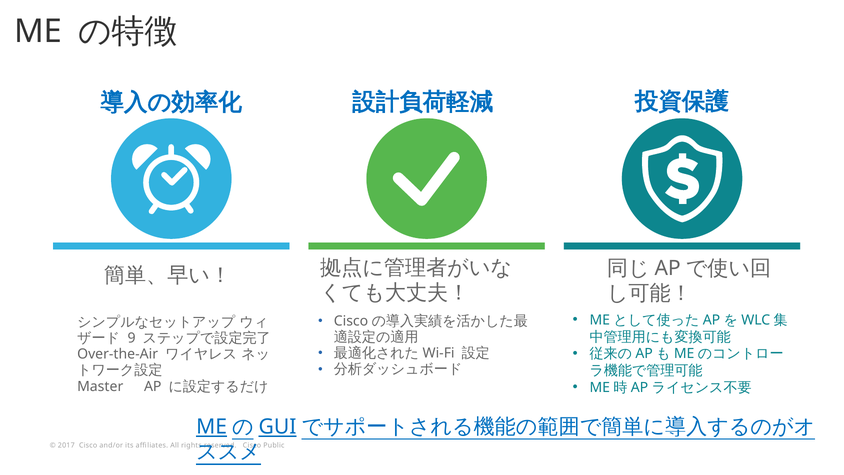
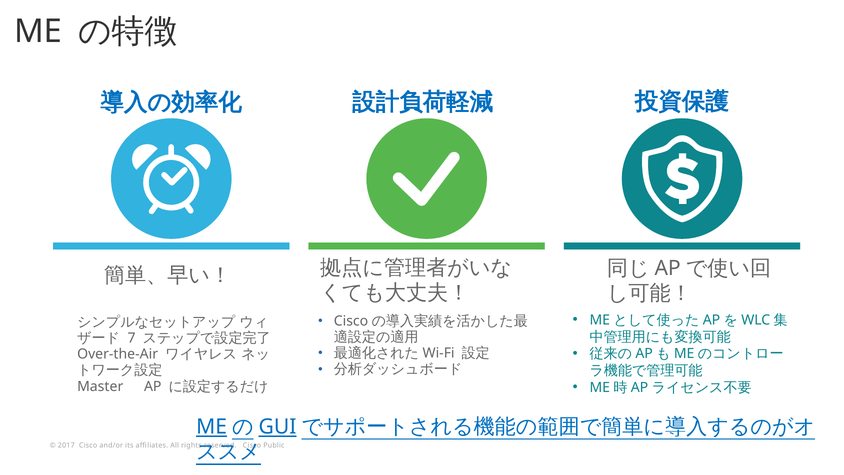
9: 9 -> 7 (132, 338)
